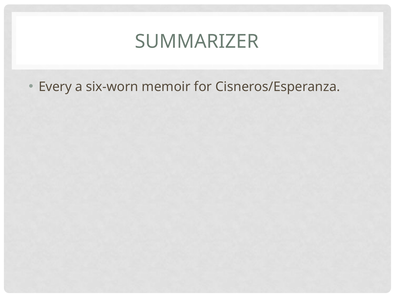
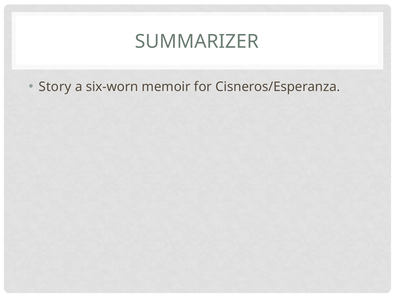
Every: Every -> Story (55, 87)
